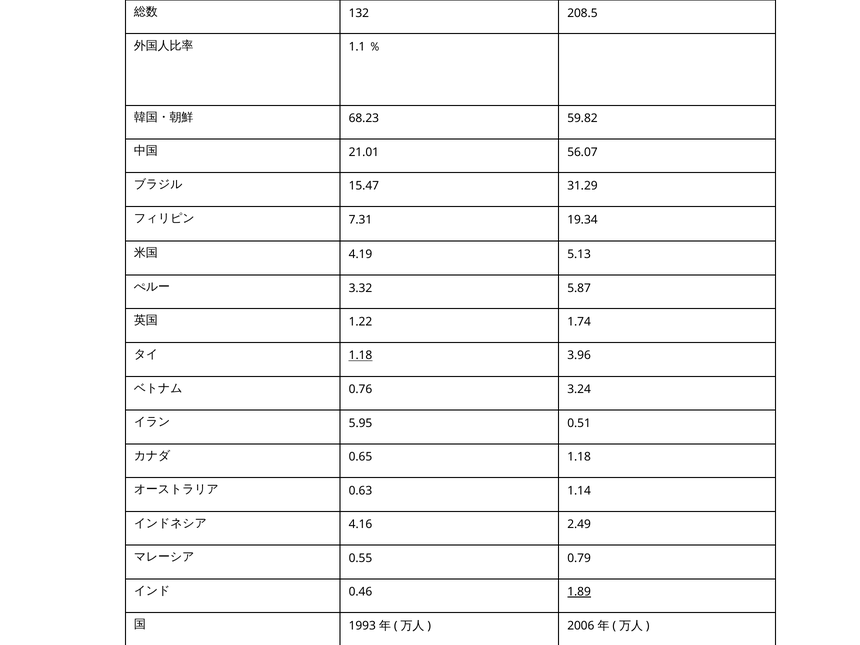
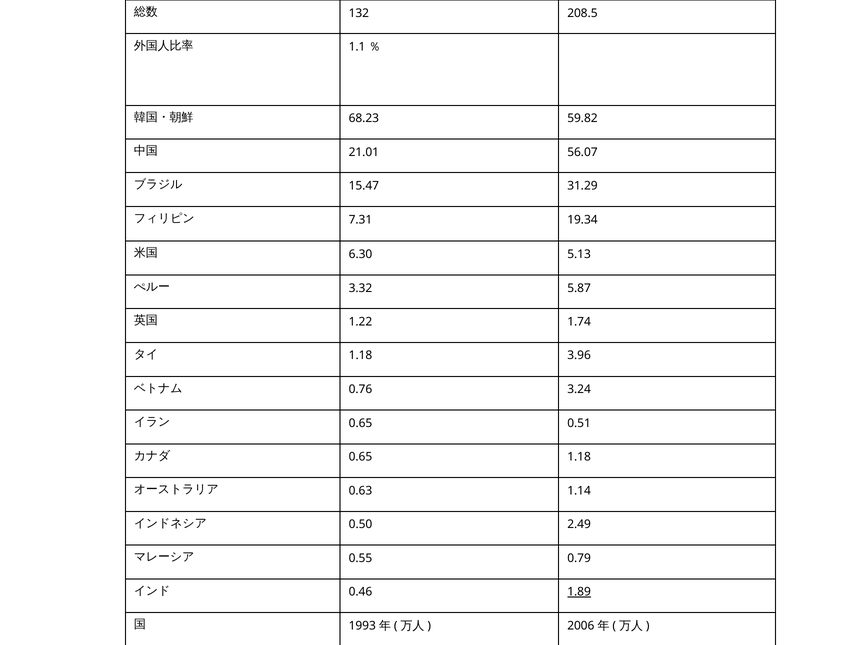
4.19: 4.19 -> 6.30 (361, 254)
1.18 underline: present -> none (361, 356)
5.95: 5.95 -> 0.65 (361, 423)
4.16: 4.16 -> 0.50 (361, 524)
